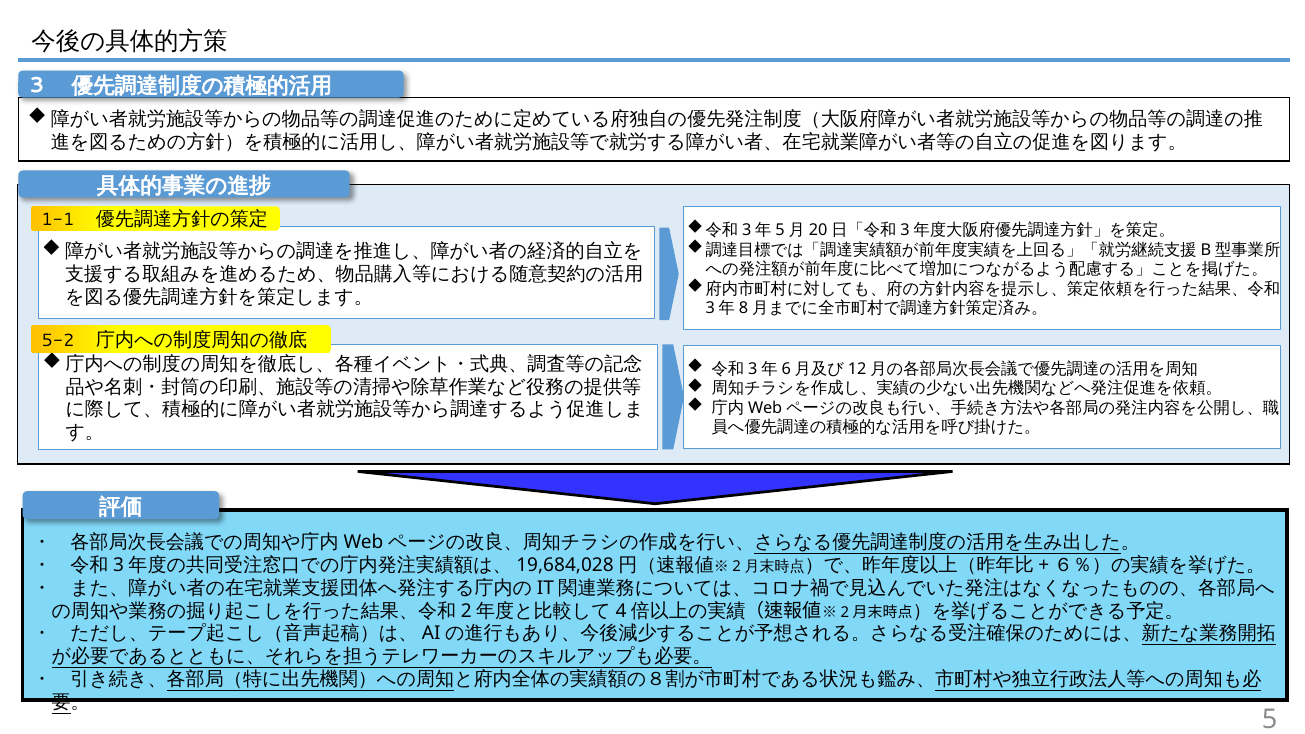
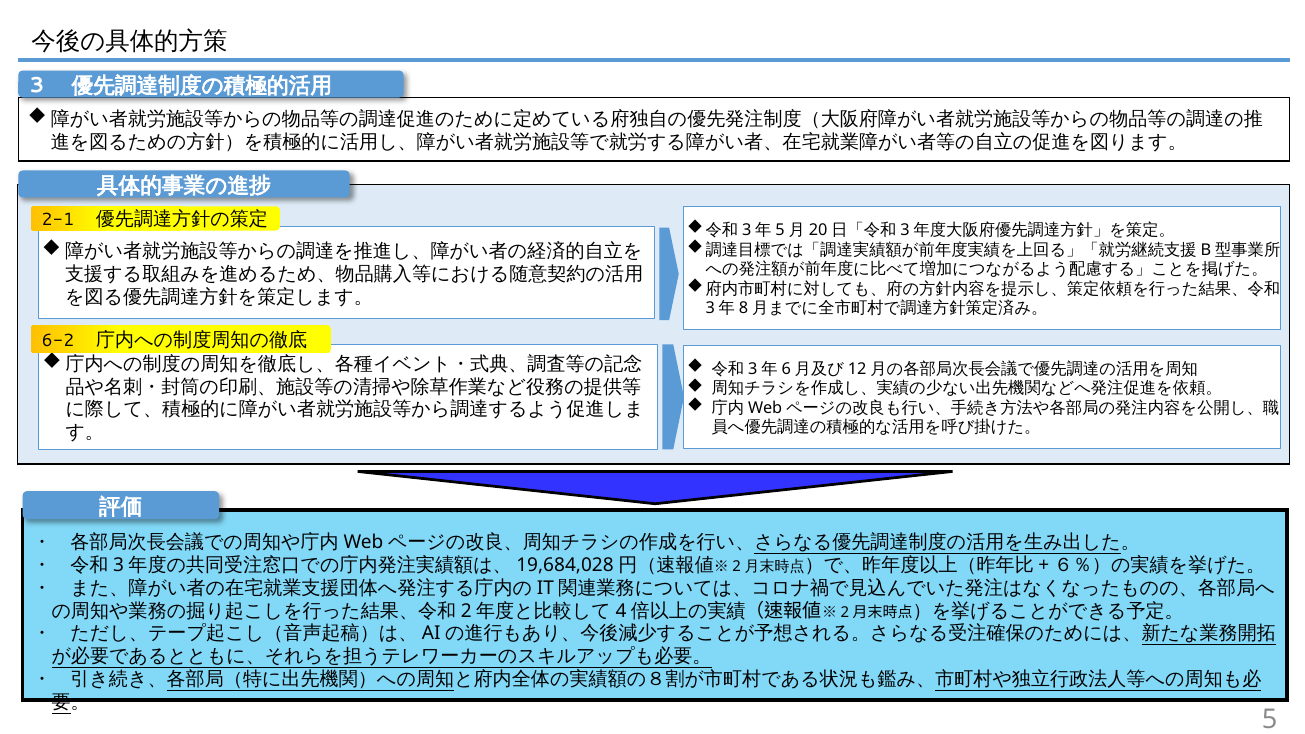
1-1: 1-1 -> 2-1 (58, 220)
5-2: 5-2 -> 6-2 (58, 341)
